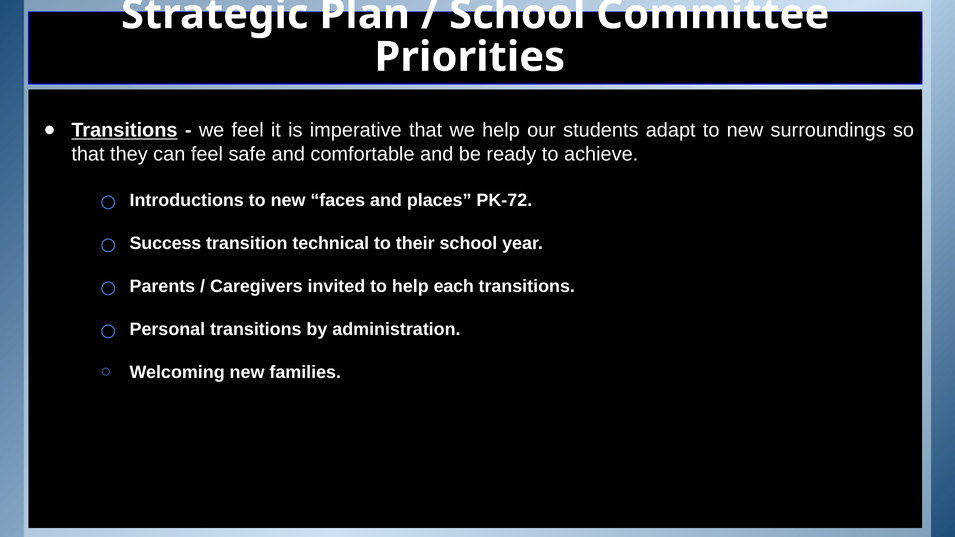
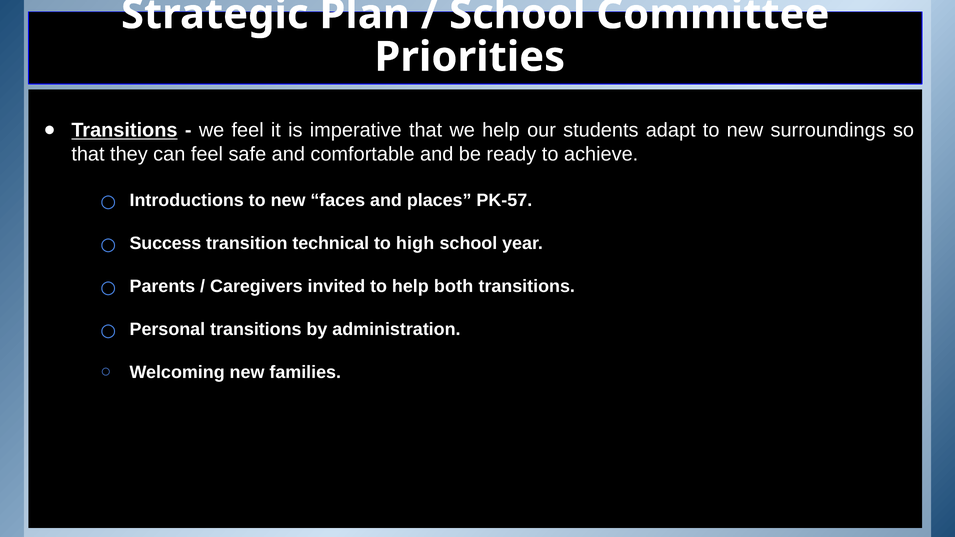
PK-72: PK-72 -> PK-57 (504, 201)
their: their -> high (415, 244)
each: each -> both (454, 287)
